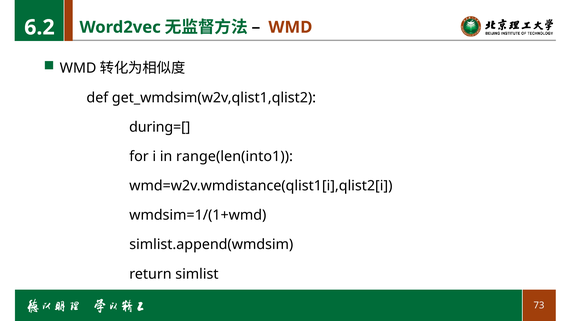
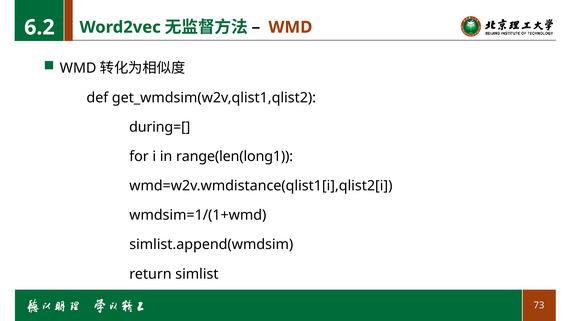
range(len(into1: range(len(into1 -> range(len(long1 (235, 157)
